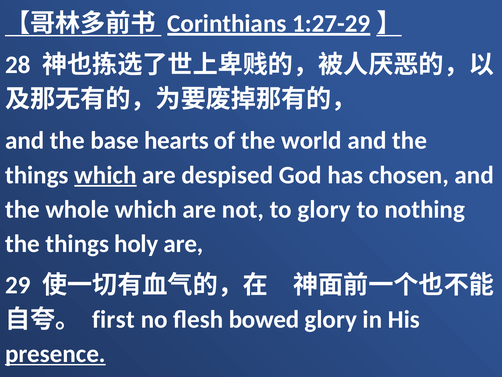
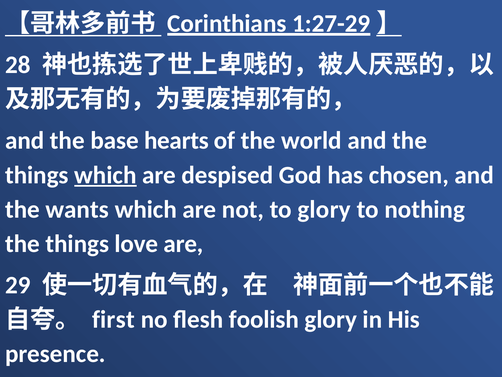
whole: whole -> wants (77, 209)
holy: holy -> love (136, 243)
bowed: bowed -> foolish (264, 319)
presence underline: present -> none (55, 353)
